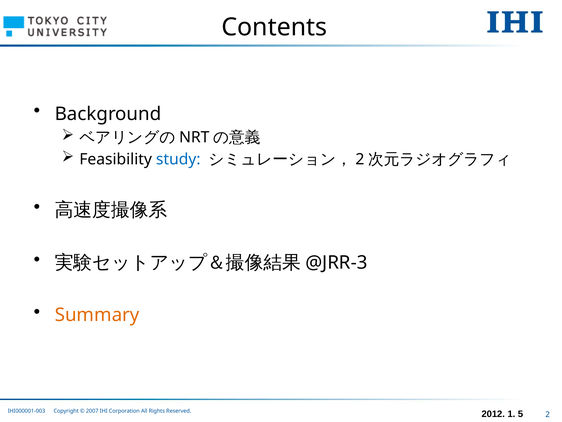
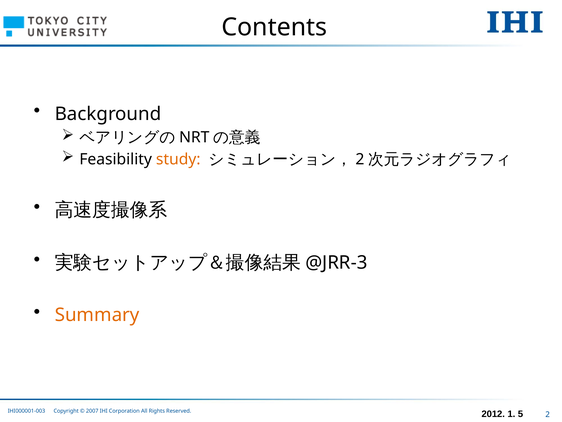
study colour: blue -> orange (178, 159)
